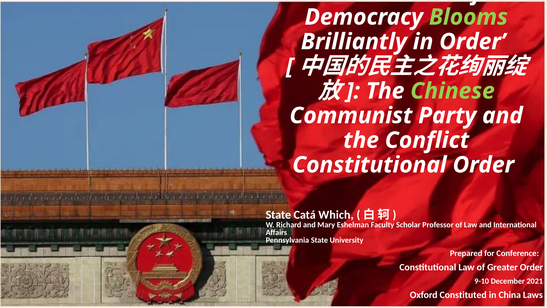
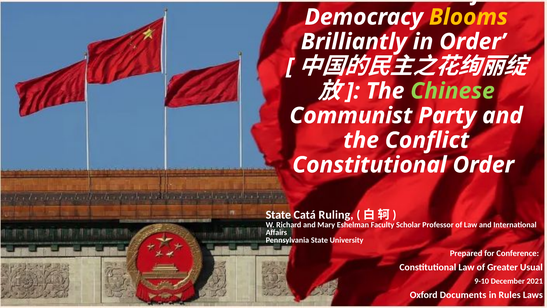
Blooms colour: light green -> yellow (468, 17)
Which: Which -> Ruling (336, 215)
Greater Order: Order -> Usual (531, 267)
Constituted: Constituted -> Documents (463, 295)
China: China -> Rules (510, 295)
